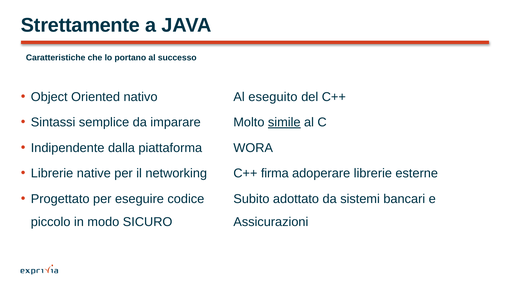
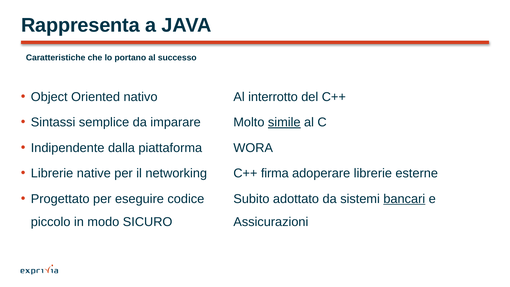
Strettamente: Strettamente -> Rappresenta (80, 25)
eseguito: eseguito -> interrotto (273, 97)
bancari underline: none -> present (404, 199)
